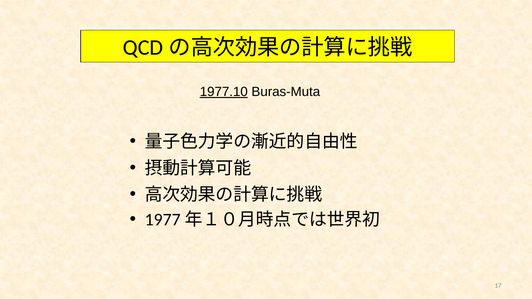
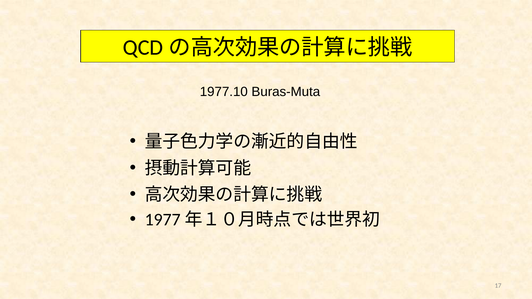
1977.10 underline: present -> none (224, 92)
